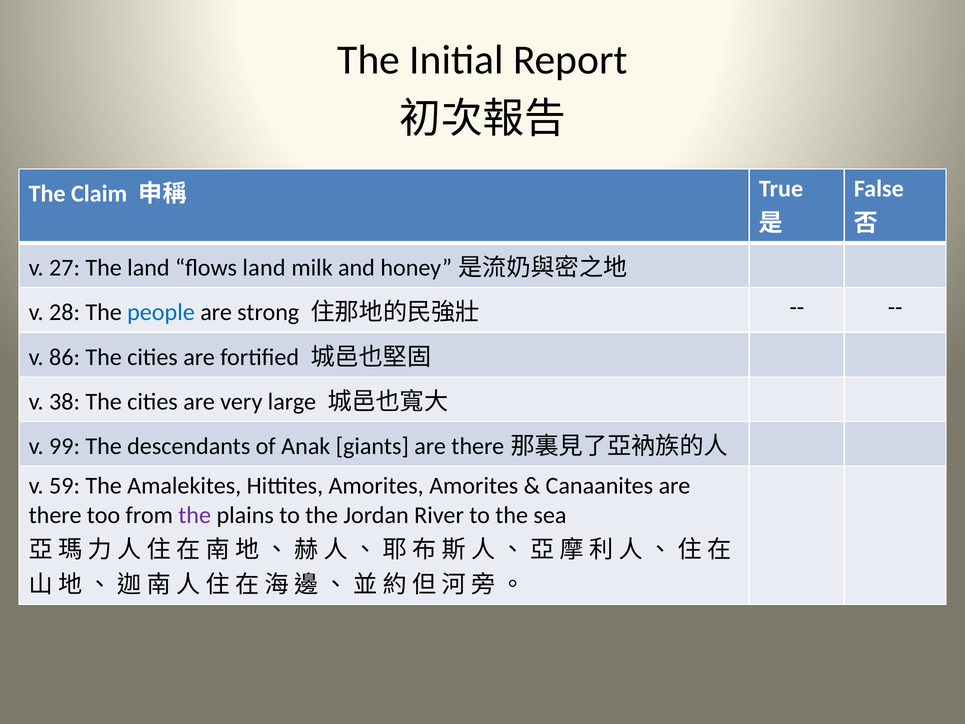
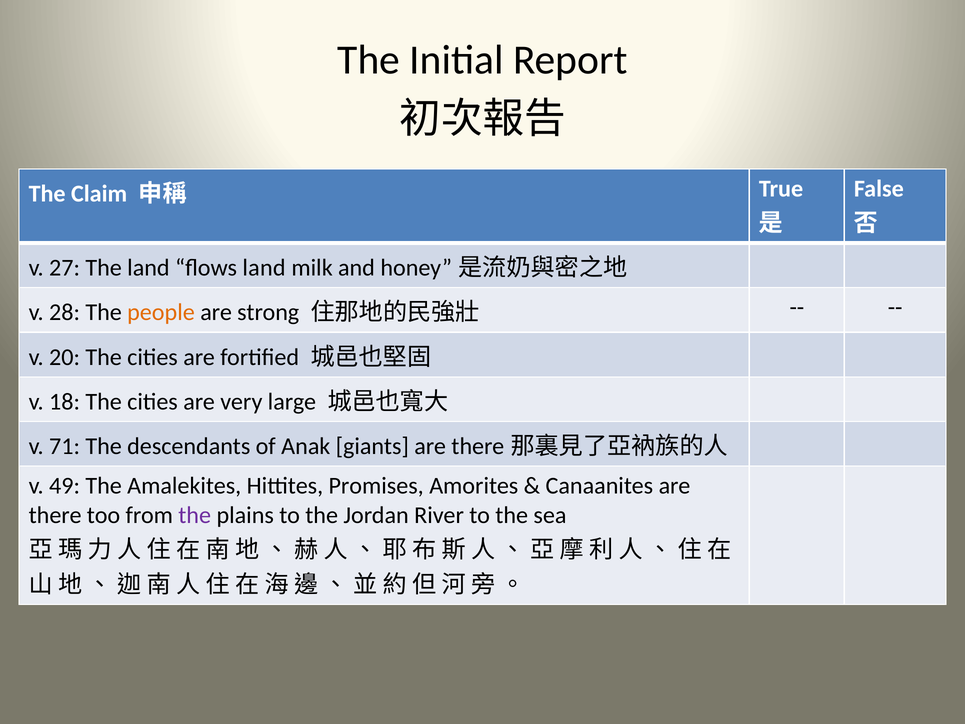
people colour: blue -> orange (161, 312)
86: 86 -> 20 (65, 357)
38: 38 -> 18 (65, 402)
99: 99 -> 71 (65, 446)
59: 59 -> 49 (65, 486)
Hittites Amorites: Amorites -> Promises (376, 486)
